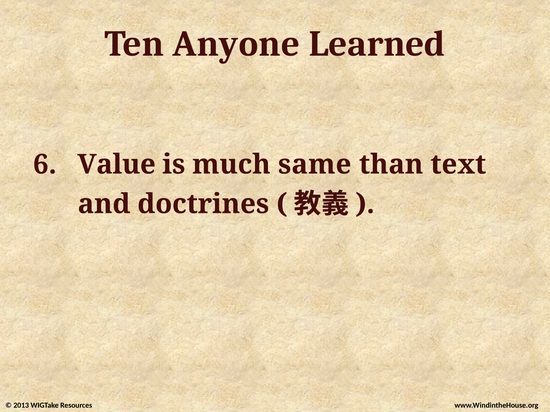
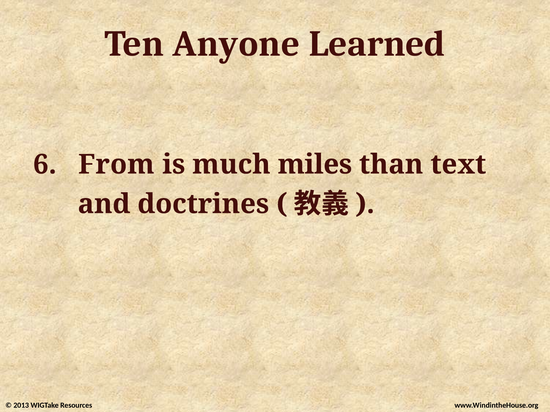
Value: Value -> From (116, 165)
same: same -> miles (315, 165)
